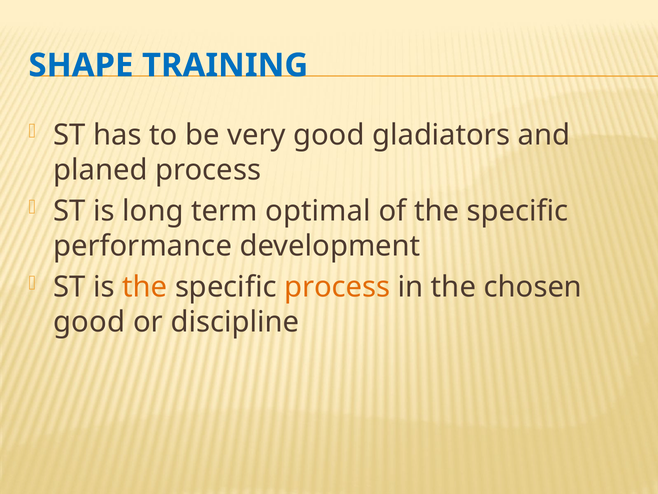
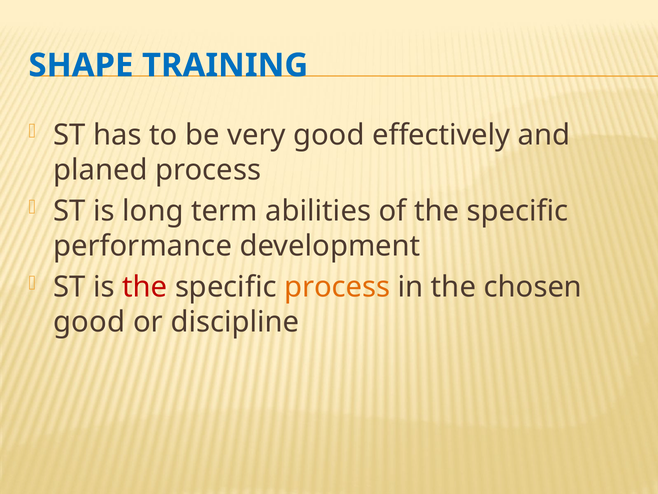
gladiators: gladiators -> effectively (441, 135)
optimal: optimal -> abilities (318, 211)
the colour: orange -> red (145, 287)
